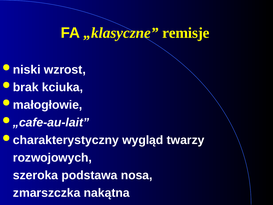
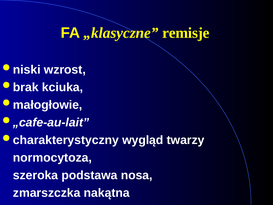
rozwojowych: rozwojowych -> normocytoza (52, 158)
